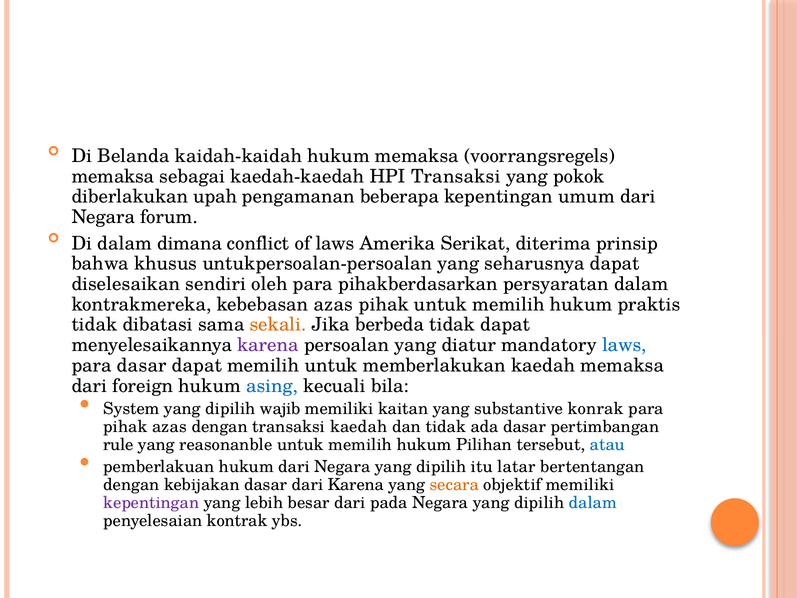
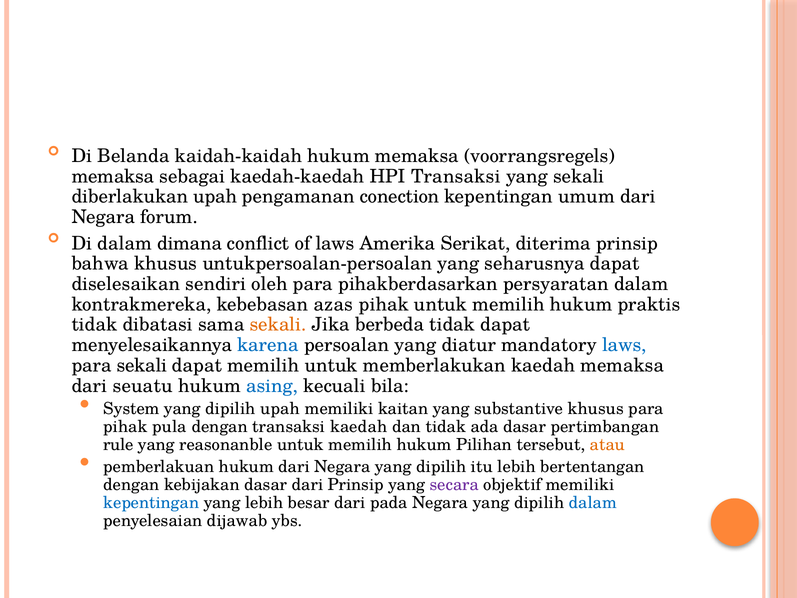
yang pokok: pokok -> sekali (579, 176)
beberapa: beberapa -> conection (400, 197)
karena colour: purple -> blue (268, 345)
para dasar: dasar -> sekali (142, 365)
foreign: foreign -> seuatu (143, 386)
dipilih wajib: wajib -> upah (280, 409)
substantive konrak: konrak -> khusus (596, 409)
pihak azas: azas -> pula (169, 427)
atau colour: blue -> orange (607, 445)
itu latar: latar -> lebih (517, 467)
dari Karena: Karena -> Prinsip (356, 485)
secara colour: orange -> purple (454, 485)
kepentingan colour: purple -> blue (151, 503)
kontrak: kontrak -> dijawab (237, 521)
